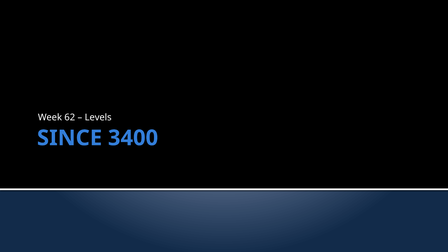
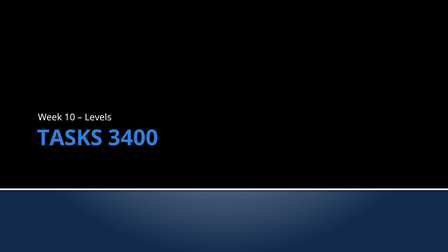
62: 62 -> 10 (70, 117)
SINCE: SINCE -> TASKS (70, 138)
